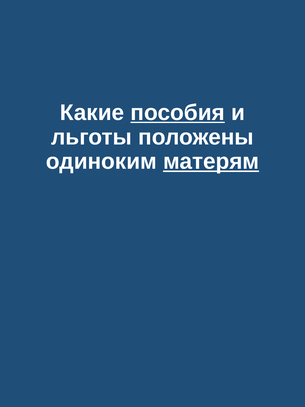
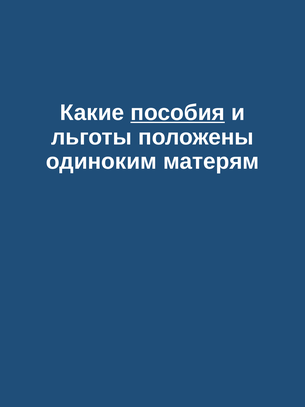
матерям underline: present -> none (211, 161)
